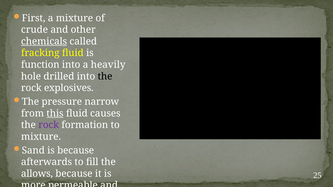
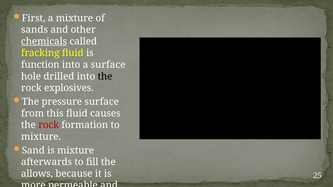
crude: crude -> sands (34, 30)
a heavily: heavily -> surface (108, 65)
pressure narrow: narrow -> surface (102, 102)
this underline: present -> none (55, 114)
rock colour: purple -> red (49, 125)
is because: because -> mixture (76, 151)
